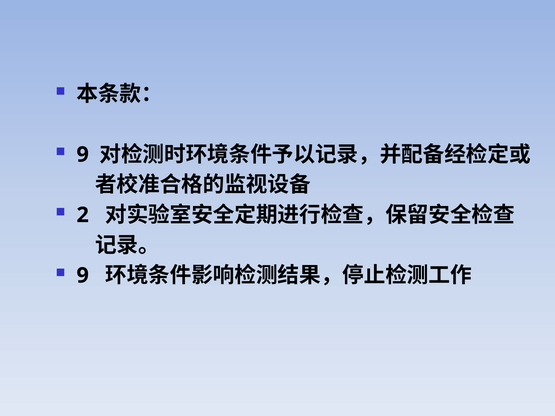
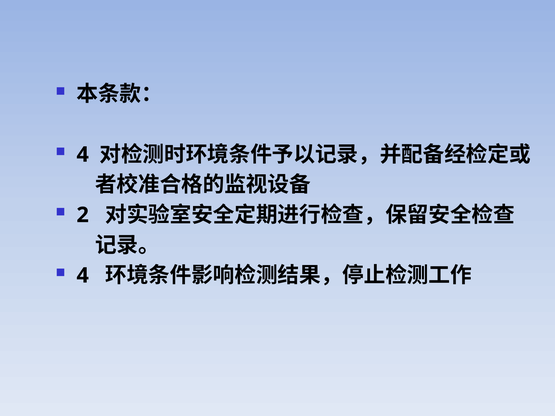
9: 9 -> 4 (83, 155)
9: 9 -> 4 (83, 276)
